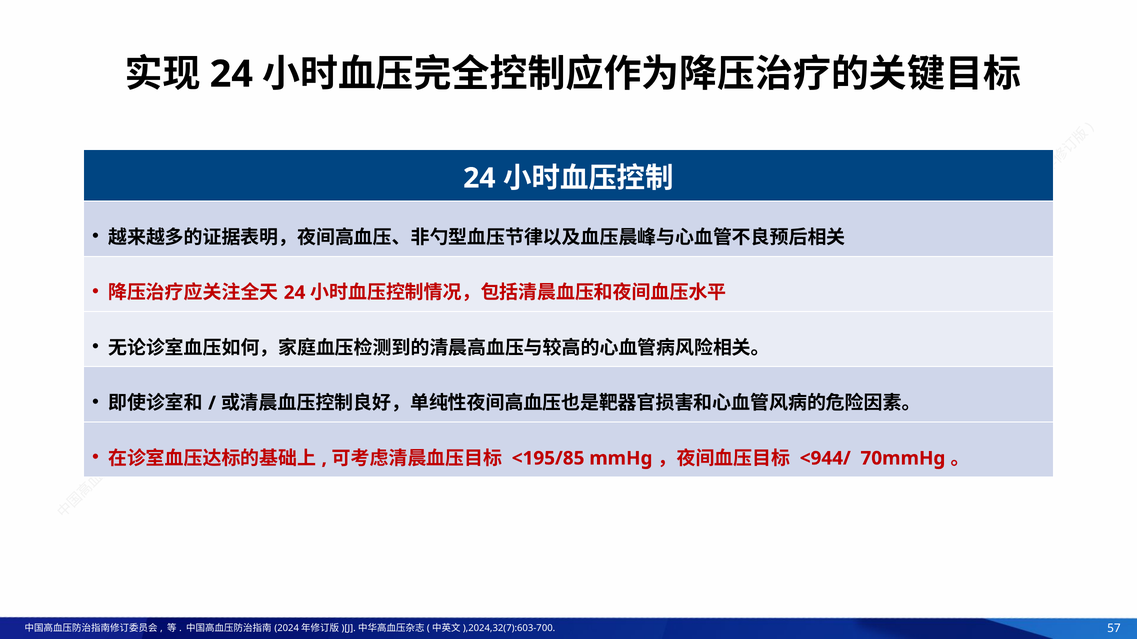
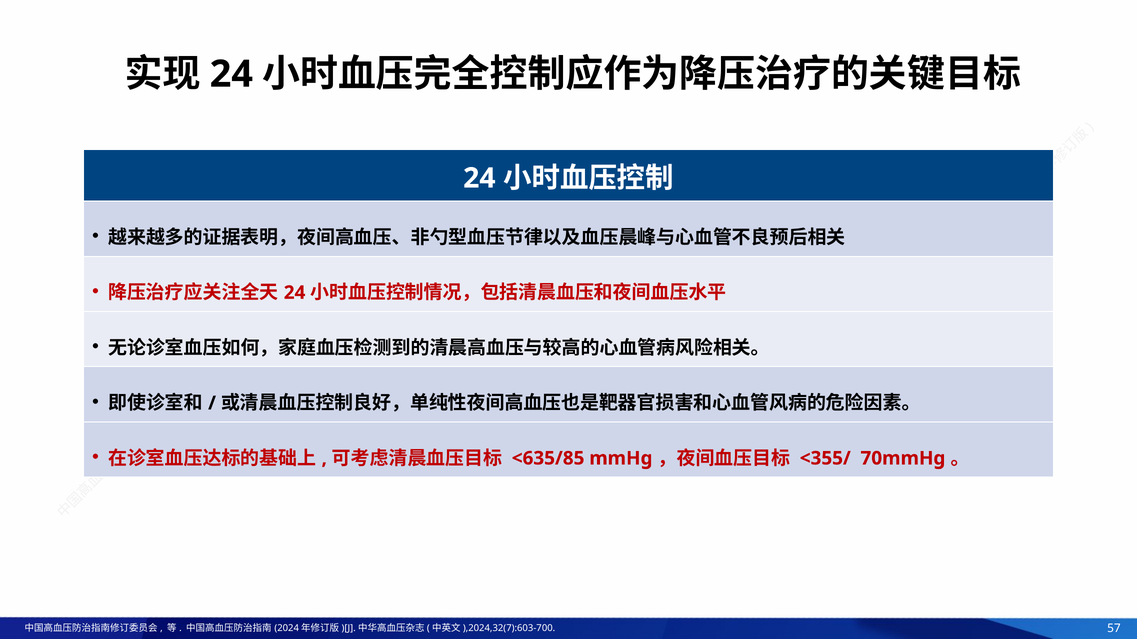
<195/85: <195/85 -> <635/85 (548, 459)
<944/: <944/ -> <355/ (825, 459)
